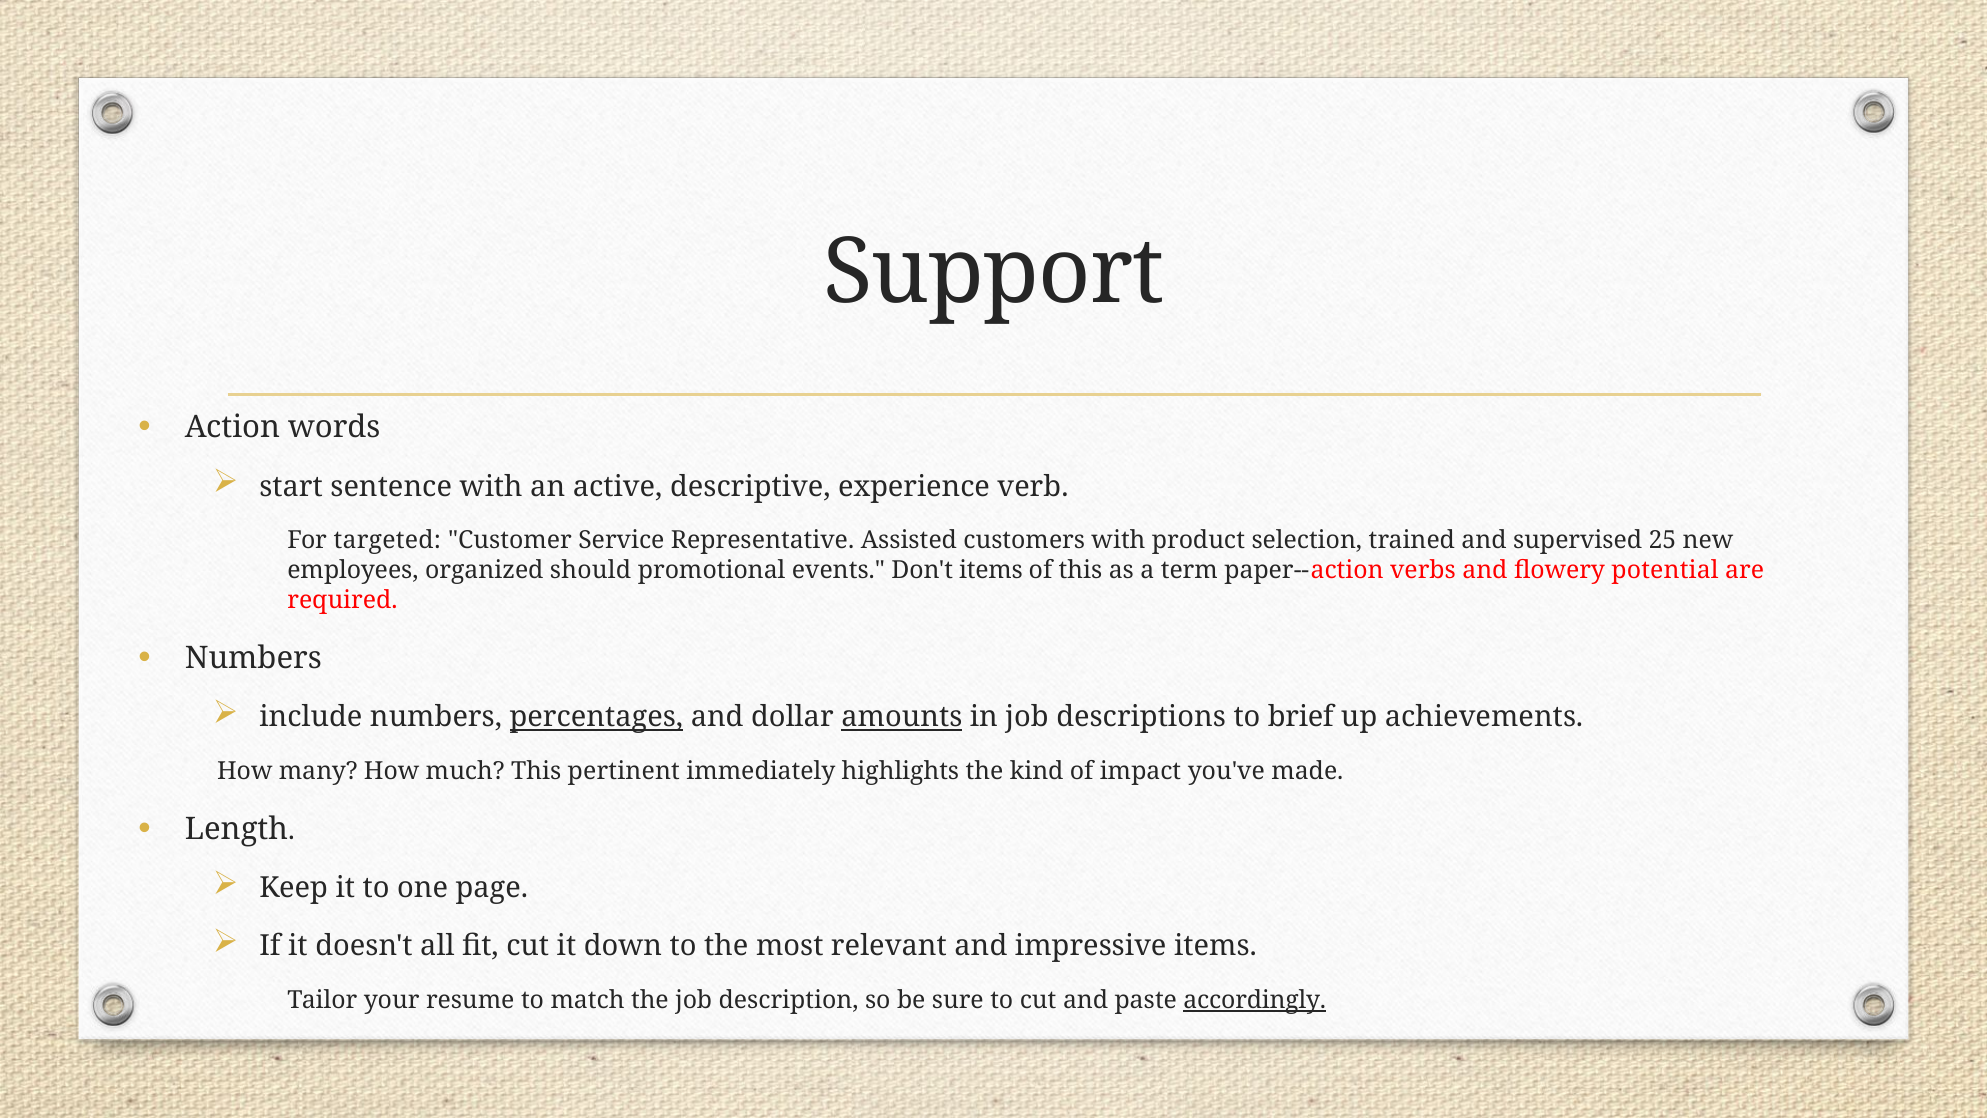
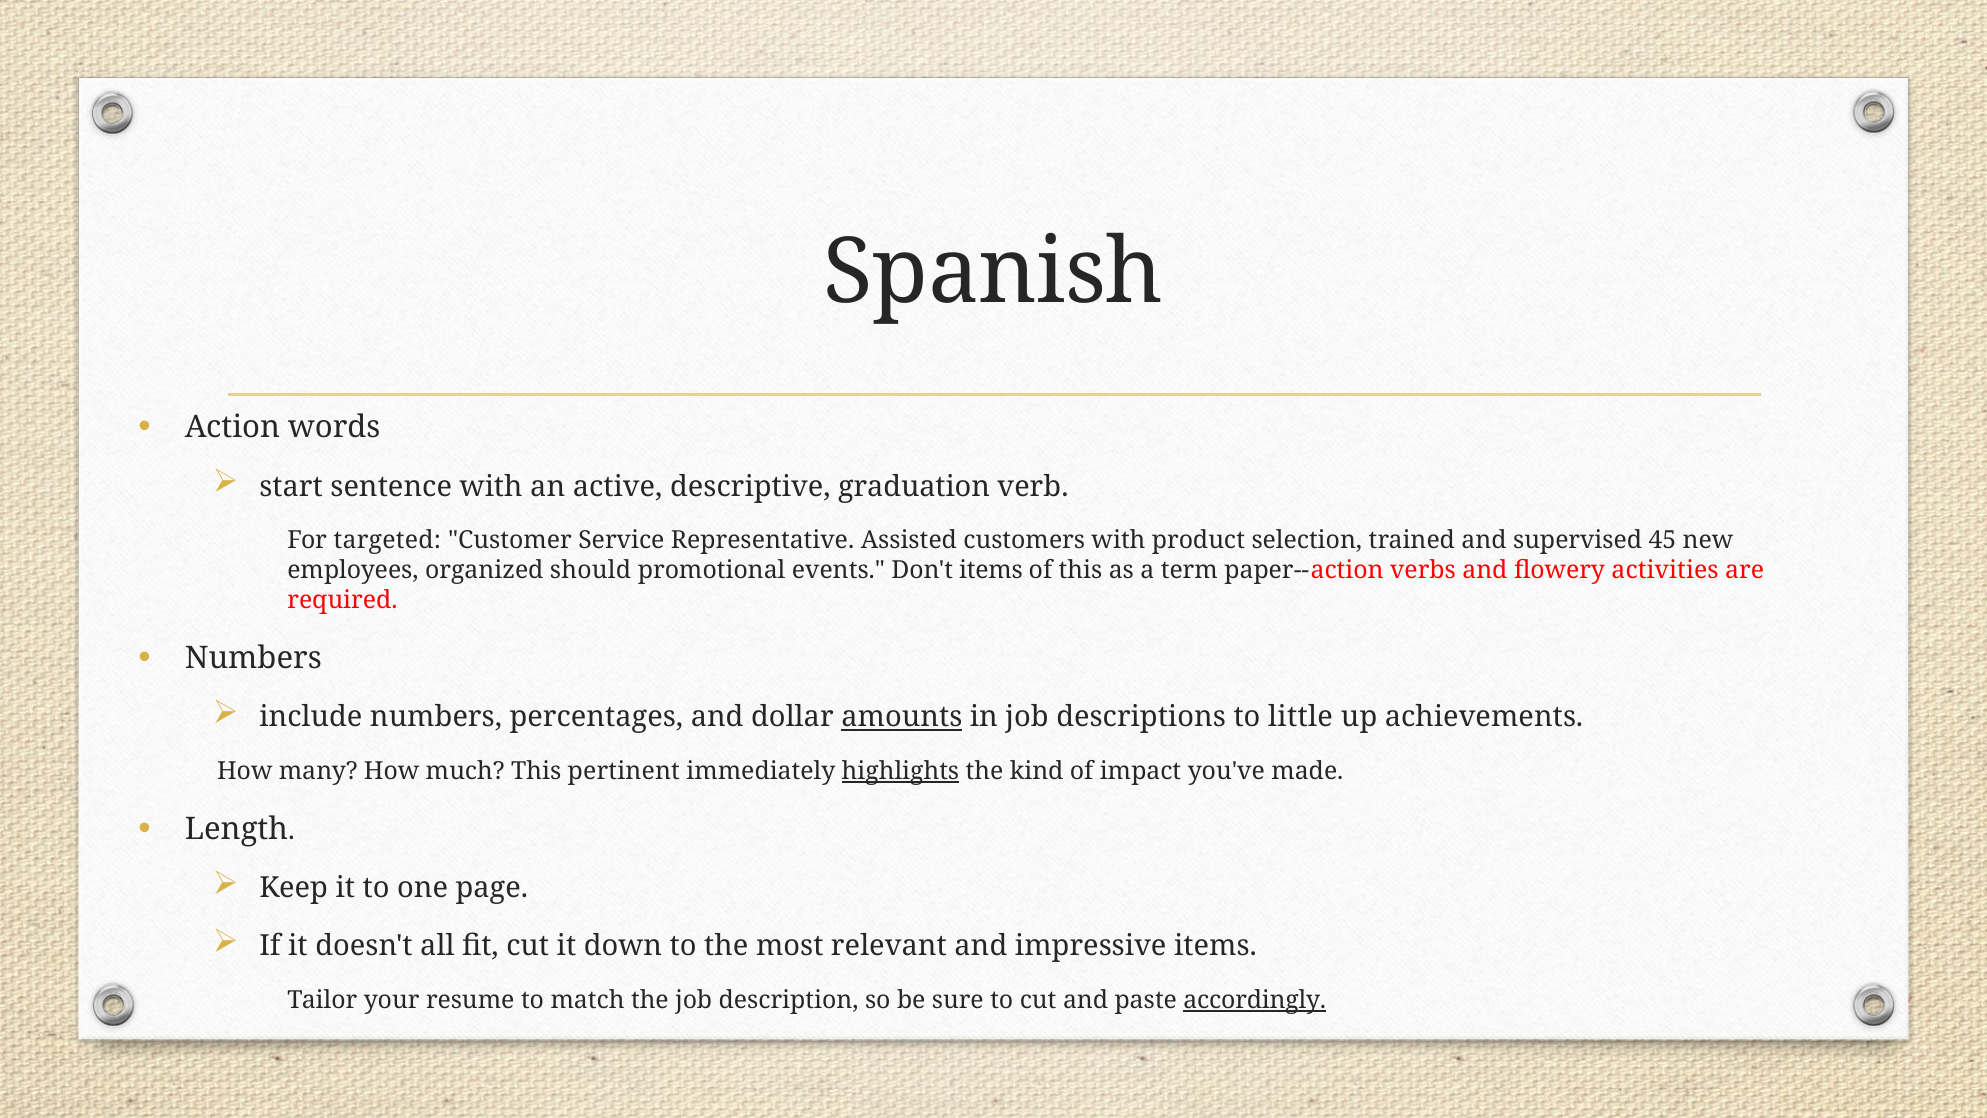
Support: Support -> Spanish (994, 273)
experience: experience -> graduation (914, 486)
25: 25 -> 45 (1662, 540)
potential: potential -> activities (1665, 570)
percentages underline: present -> none (596, 717)
brief: brief -> little (1301, 717)
highlights underline: none -> present (900, 771)
